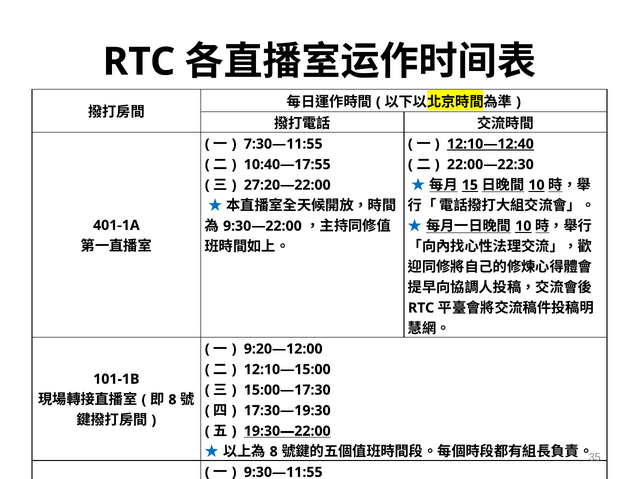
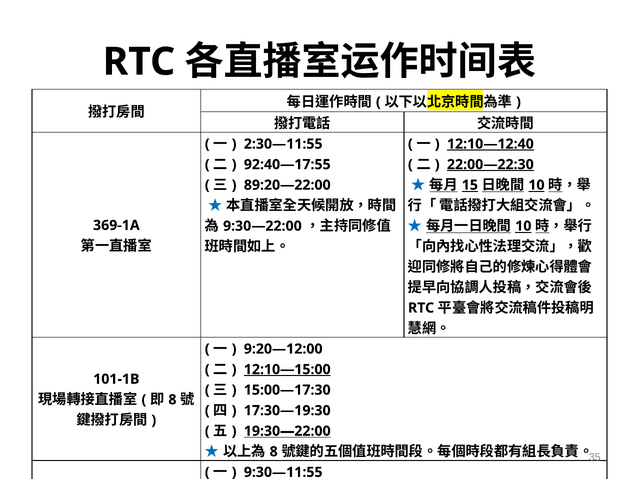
7:30—11:55: 7:30—11:55 -> 2:30—11:55 (283, 144)
10:40—17:55: 10:40—17:55 -> 92:40—17:55 (287, 165)
22:00—22:30 underline: none -> present (490, 165)
27:20—22:00: 27:20—22:00 -> 89:20—22:00 (287, 185)
401-1A: 401-1A -> 369-1A (116, 225)
12:10—15:00 underline: none -> present (287, 370)
